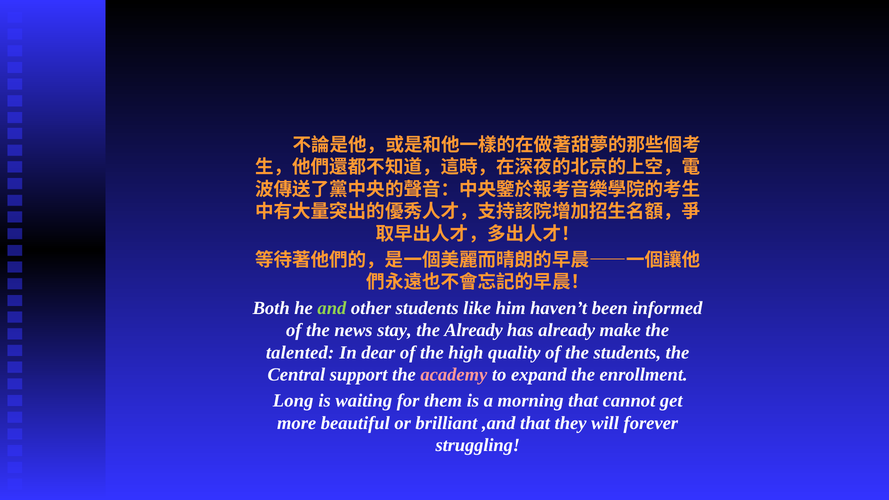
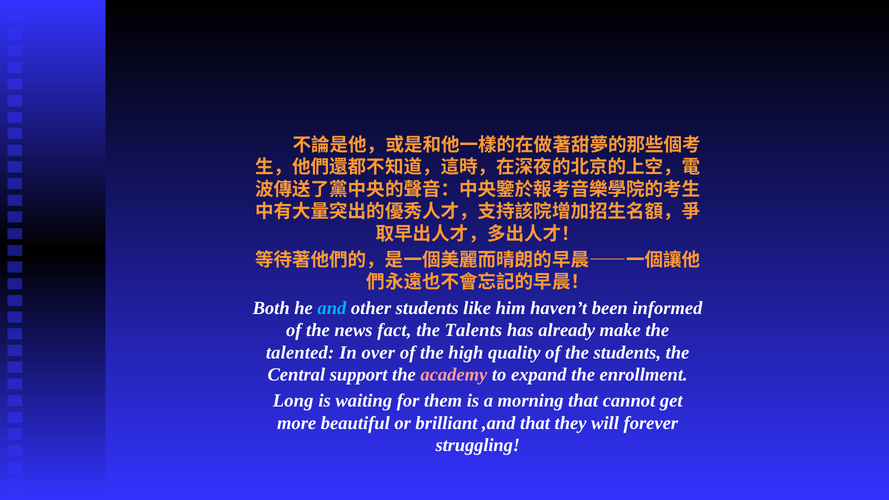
and colour: light green -> light blue (332, 308)
stay: stay -> fact (394, 330)
the Already: Already -> Talents (473, 330)
dear: dear -> over (378, 353)
